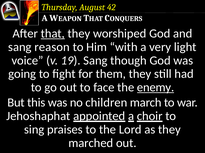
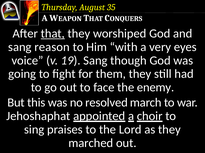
42: 42 -> 35 (111, 7)
light: light -> eyes (185, 47)
enemy underline: present -> none (156, 88)
children: children -> resolved (106, 103)
